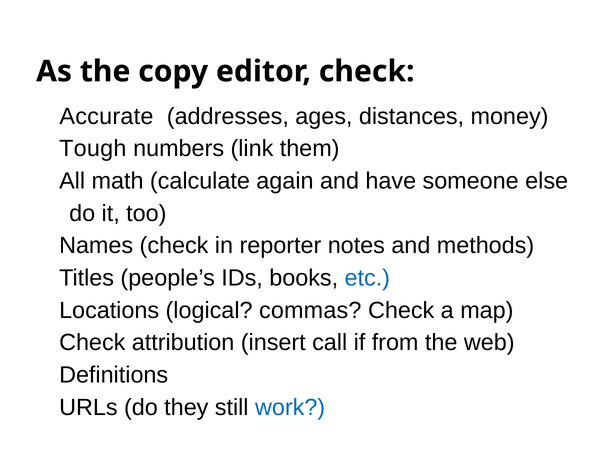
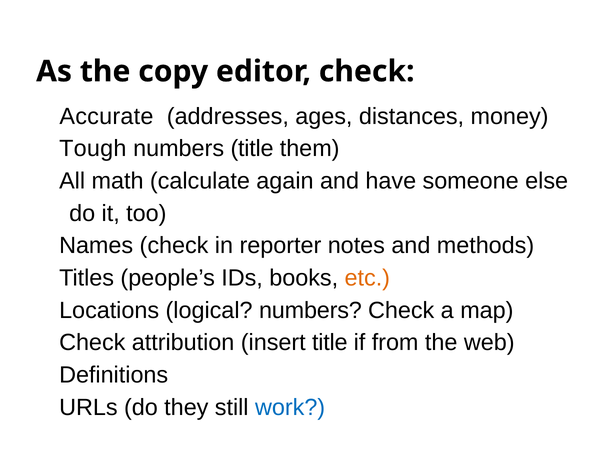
numbers link: link -> title (252, 149)
etc colour: blue -> orange (367, 278)
logical commas: commas -> numbers (310, 310)
insert call: call -> title (330, 342)
